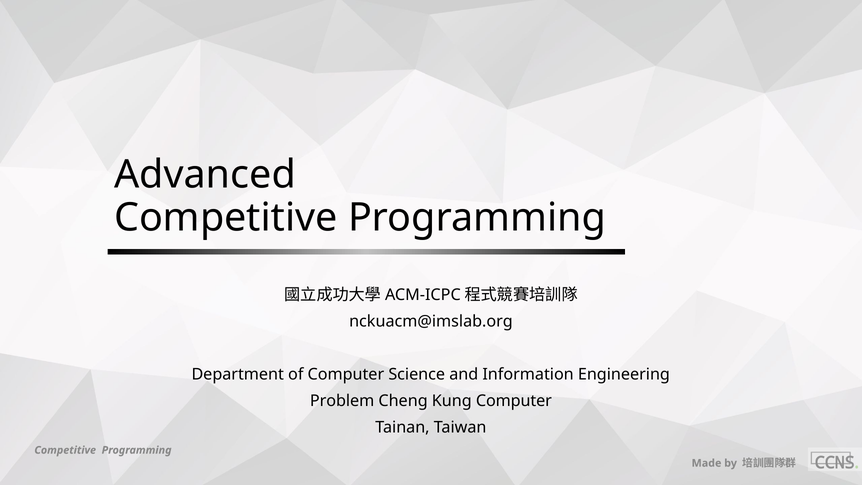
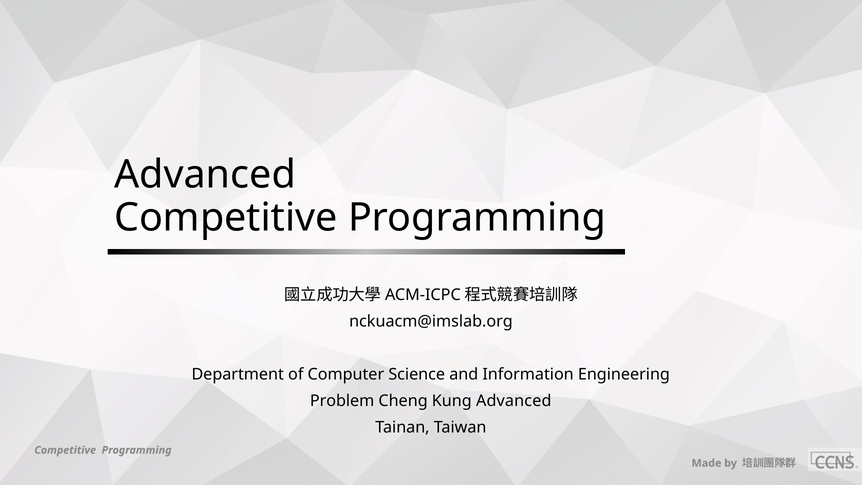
Kung Computer: Computer -> Advanced (514, 401)
